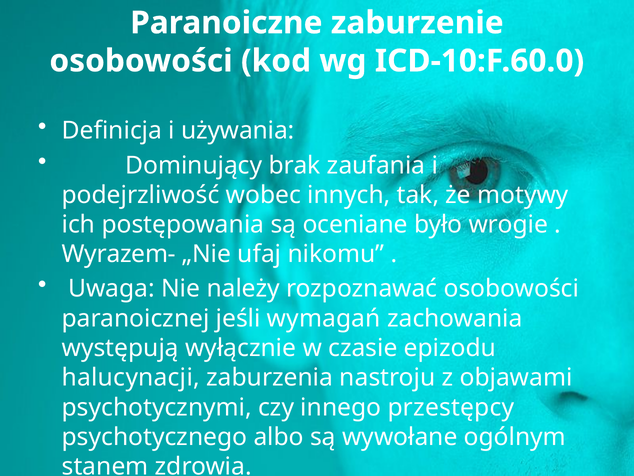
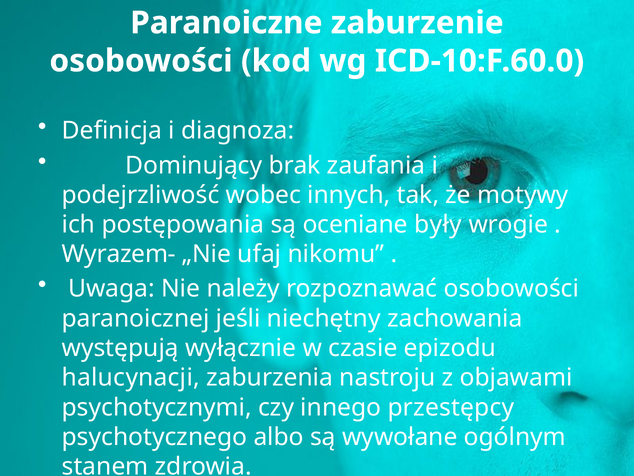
używania: używania -> diagnoza (238, 131)
było: było -> były (438, 224)
wymagań: wymagań -> niechętny (324, 318)
